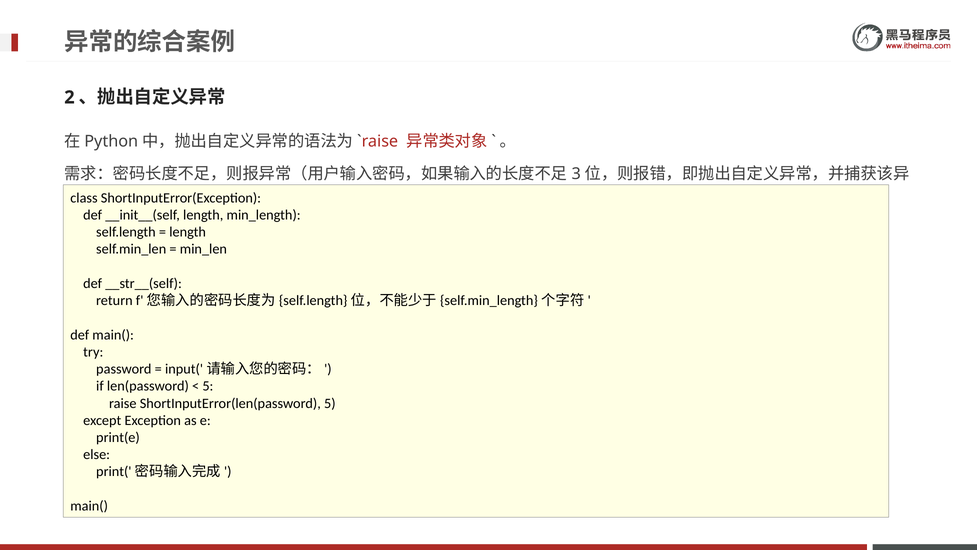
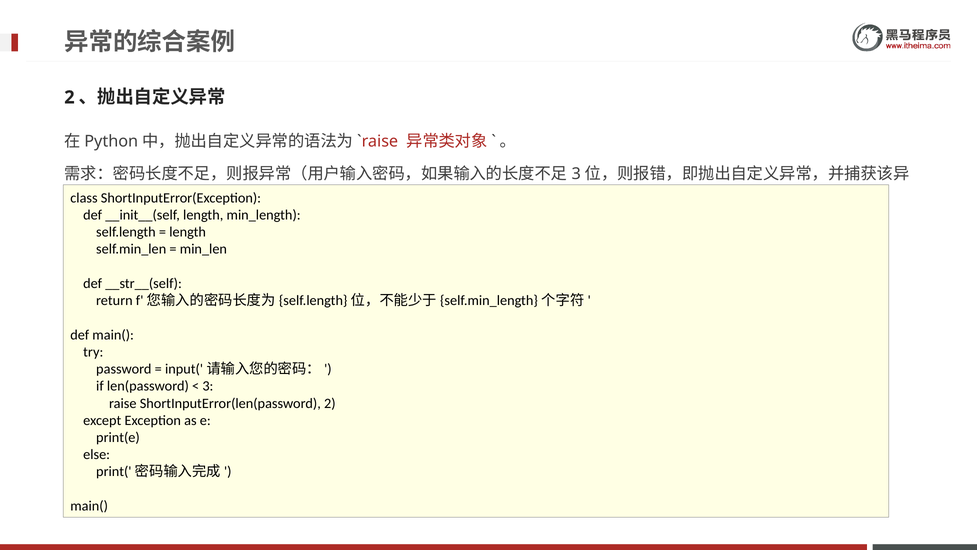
5: 5 -> 3 (208, 386)
ShortInputError(len(password 5: 5 -> 2 (330, 403)
